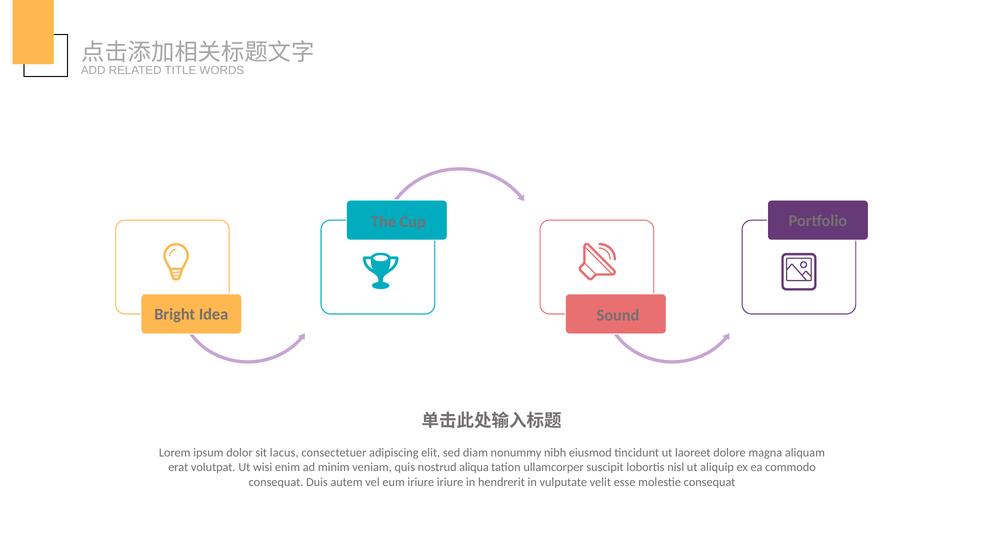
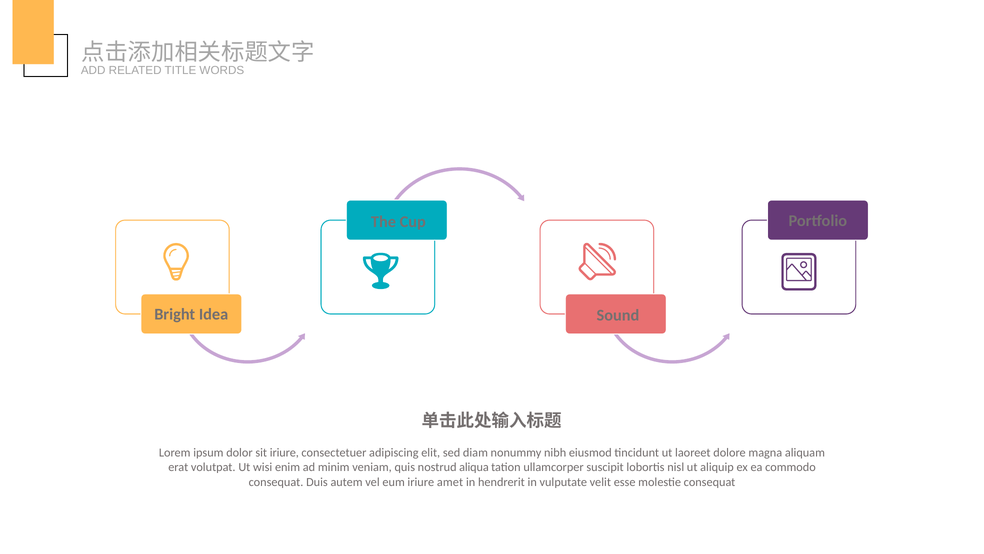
sit lacus: lacus -> iriure (284, 452)
iriure iriure: iriure -> amet (450, 482)
